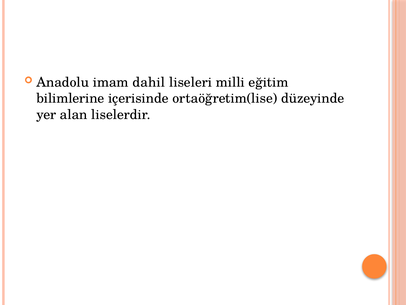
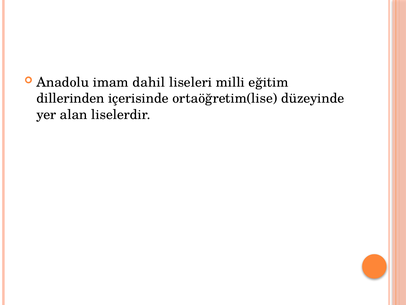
bilimlerine: bilimlerine -> dillerinden (70, 98)
